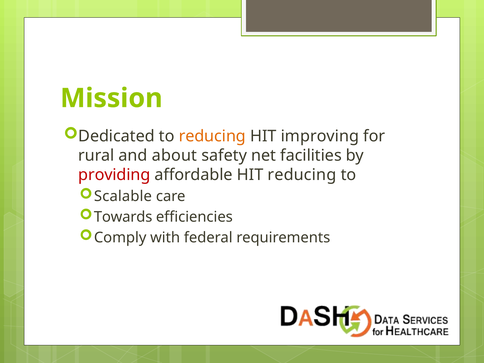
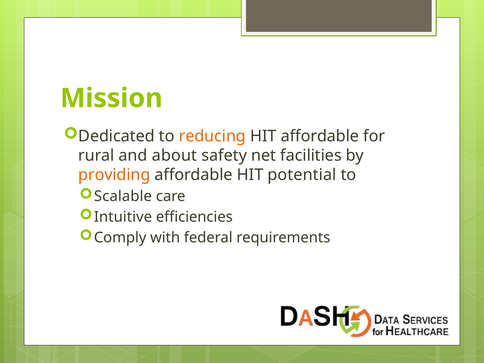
HIT improving: improving -> affordable (320, 136)
providing colour: red -> orange (114, 175)
HIT reducing: reducing -> potential (302, 175)
Towards: Towards -> Intuitive (123, 217)
